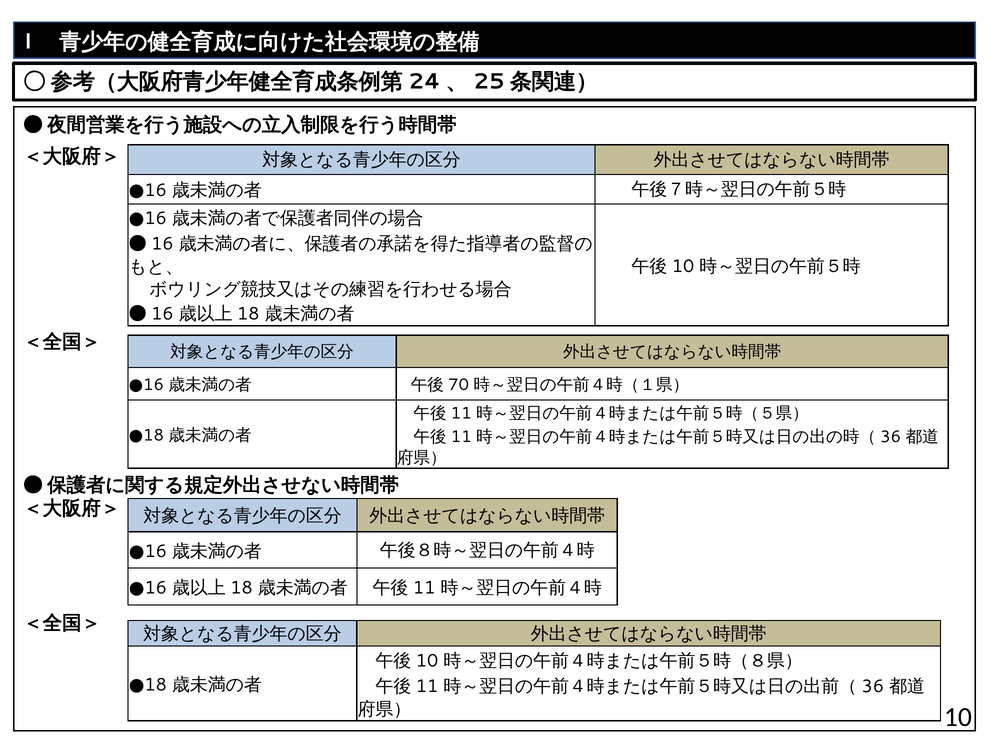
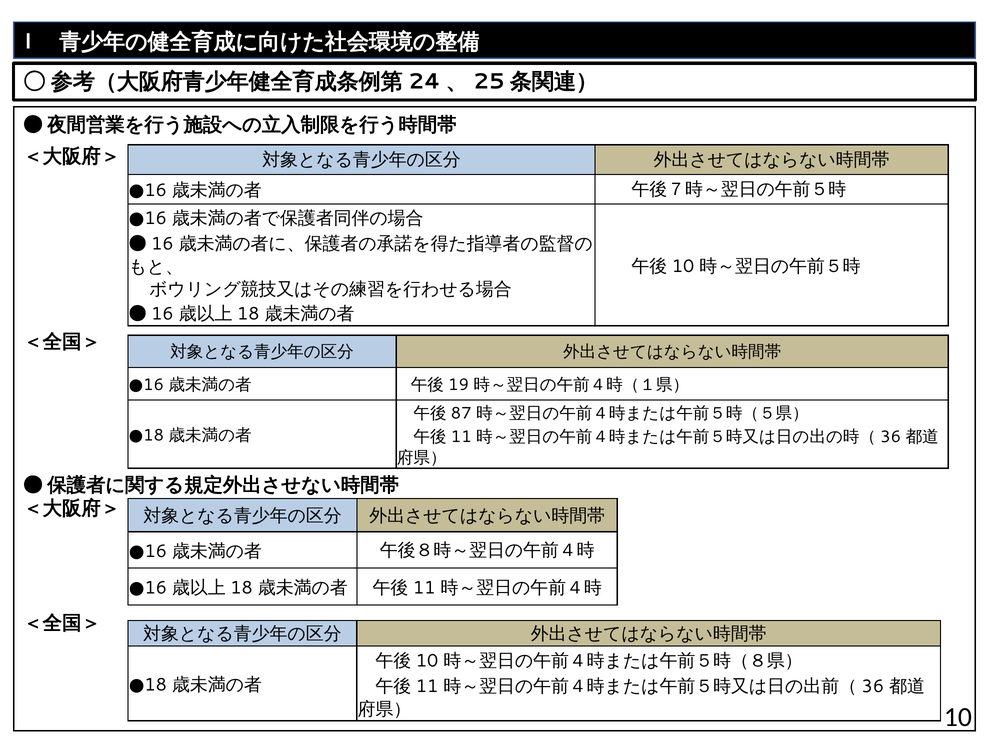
70: 70 -> 19 (459, 385)
11: 11 -> 87 (461, 413)
